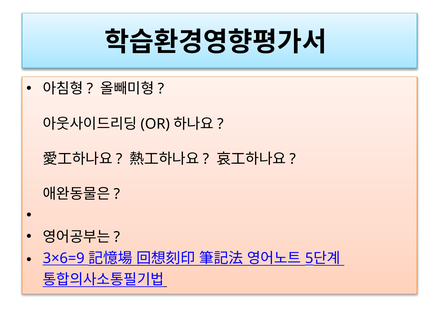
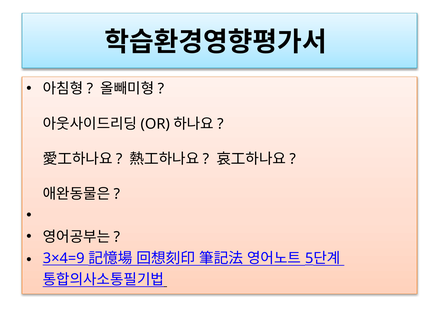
3×6=9: 3×6=9 -> 3×4=9 (64, 259)
